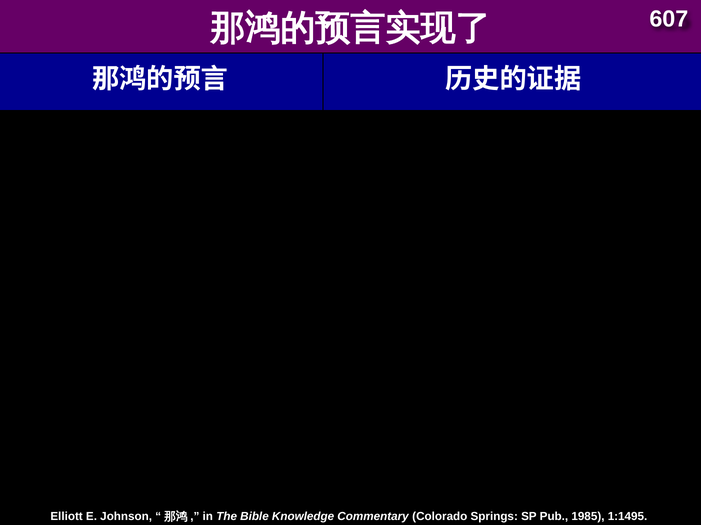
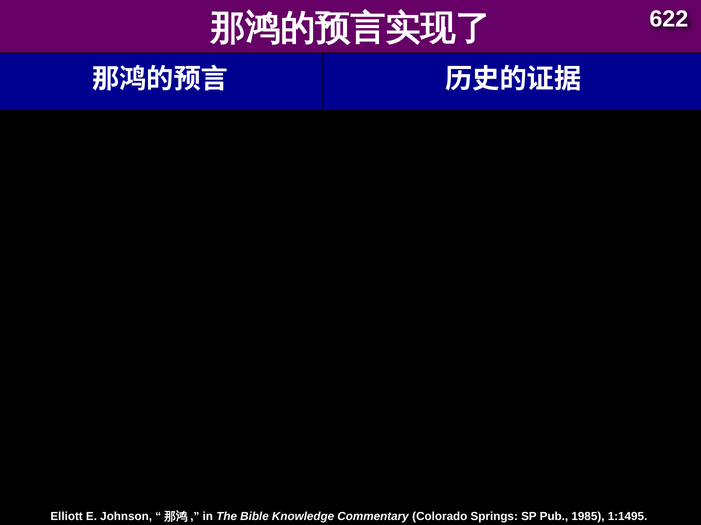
607: 607 -> 622 (669, 19)
